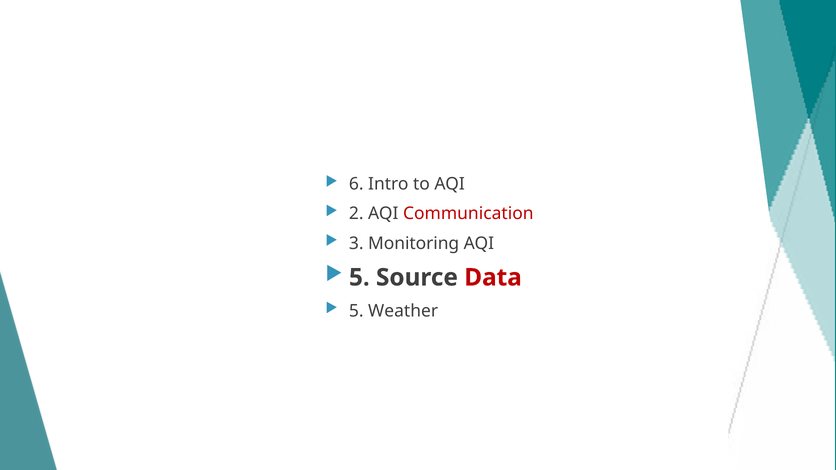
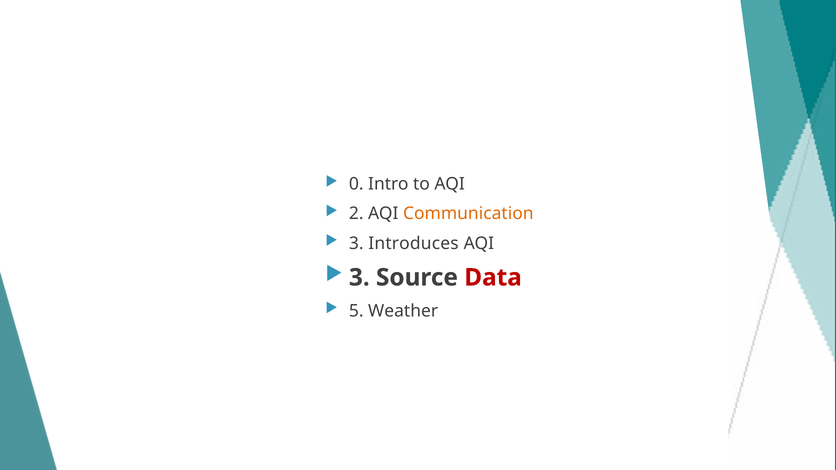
6: 6 -> 0 (356, 184)
Communication colour: red -> orange (468, 214)
Monitoring: Monitoring -> Introduces (414, 243)
5: 5 -> 3 (359, 278)
